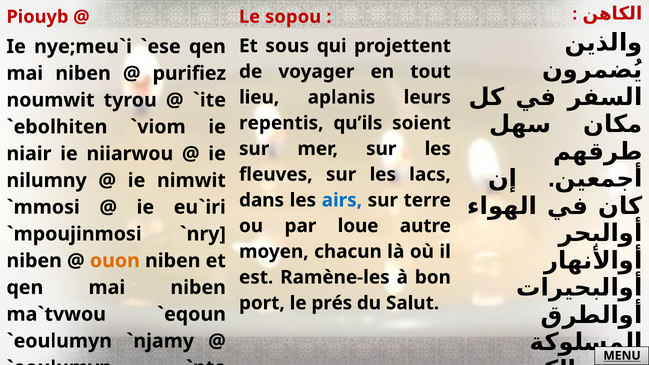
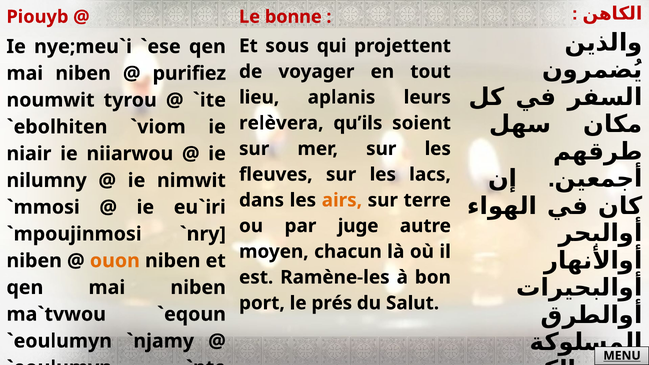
sopou: sopou -> bonne (293, 17)
repentis: repentis -> relèvera (281, 123)
airs colour: blue -> orange (342, 200)
loue: loue -> juge (358, 226)
